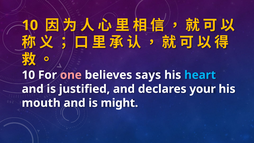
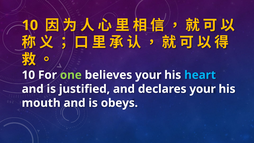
one colour: pink -> light green (71, 75)
believes says: says -> your (148, 75)
might: might -> obeys (119, 103)
